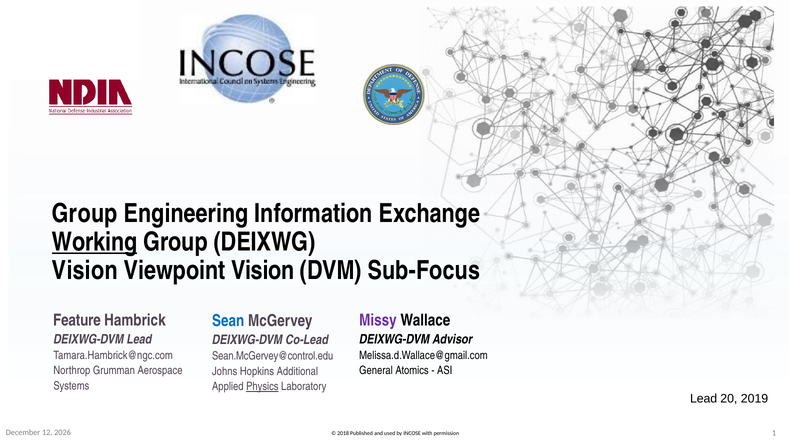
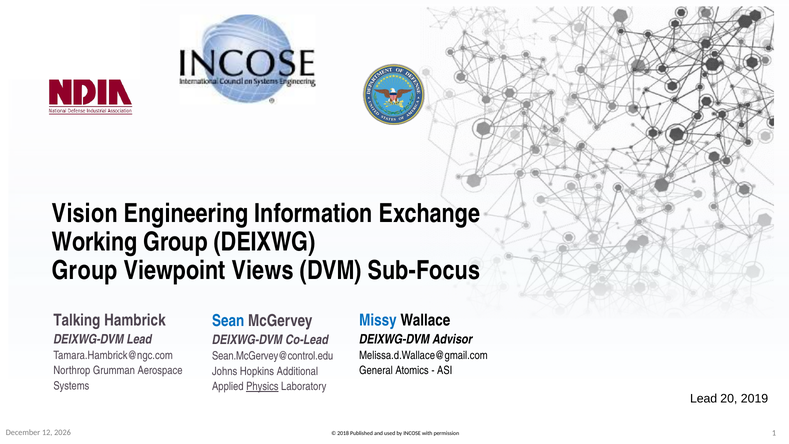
Group: Group -> Vision (85, 214)
Working underline: present -> none (95, 242)
Vision: Vision -> Group (85, 270)
Viewpoint Vision: Vision -> Views (263, 270)
Feature: Feature -> Talking (77, 320)
Missy colour: purple -> blue (378, 320)
